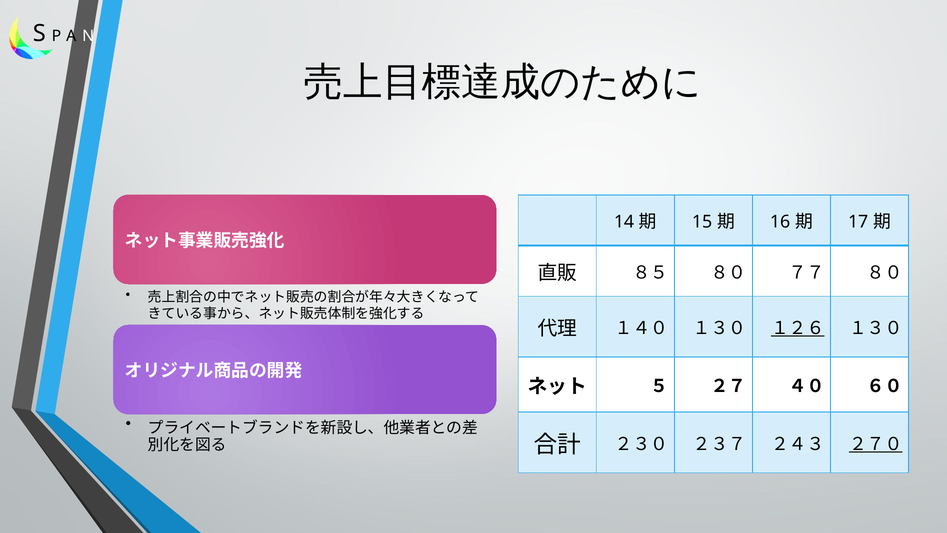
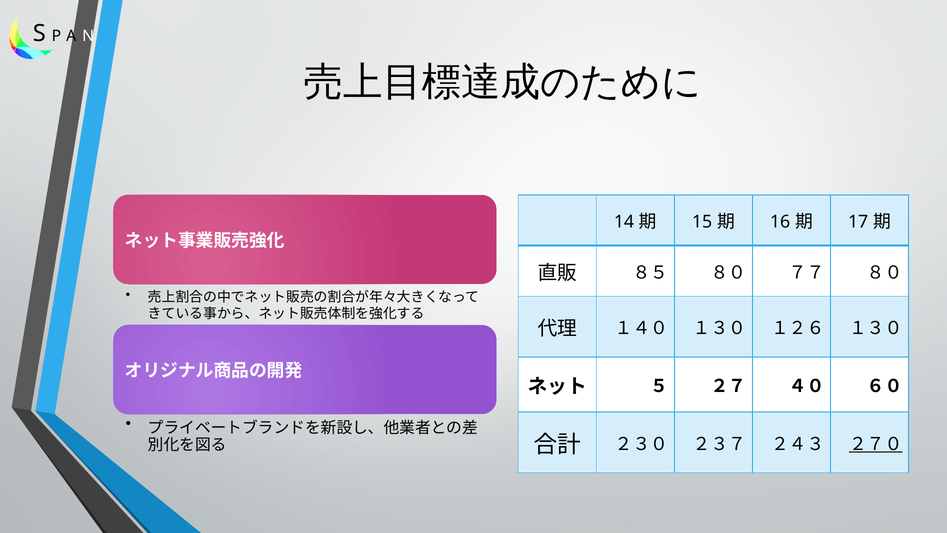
１２６ underline: present -> none (798, 328)
